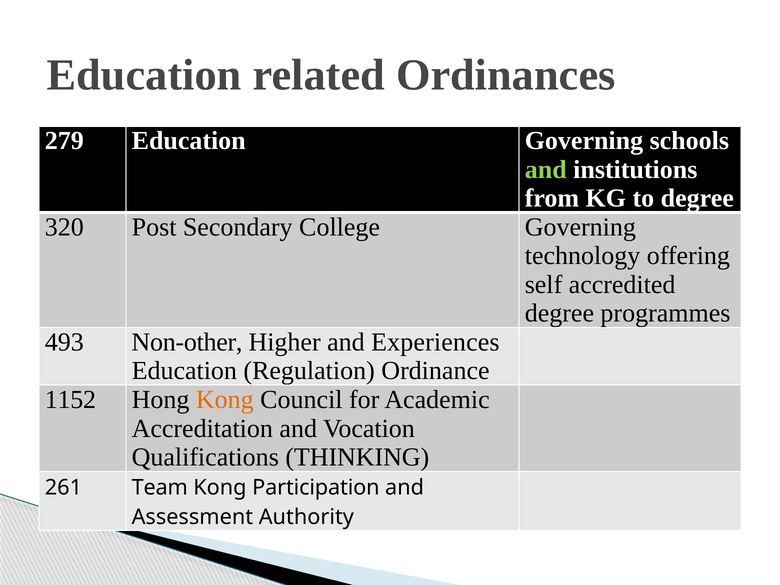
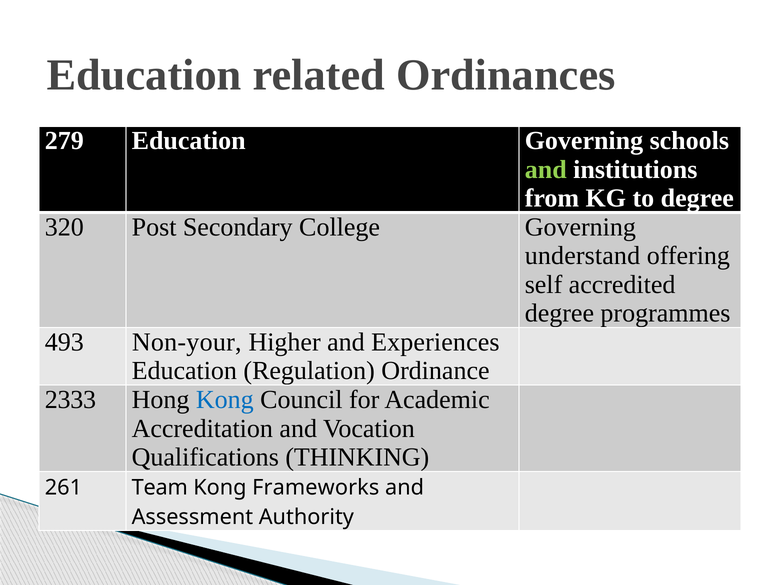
technology: technology -> understand (582, 256)
Non-other: Non-other -> Non-your (187, 342)
1152: 1152 -> 2333 (70, 400)
Kong colour: orange -> blue (225, 400)
Participation: Participation -> Frameworks (316, 488)
